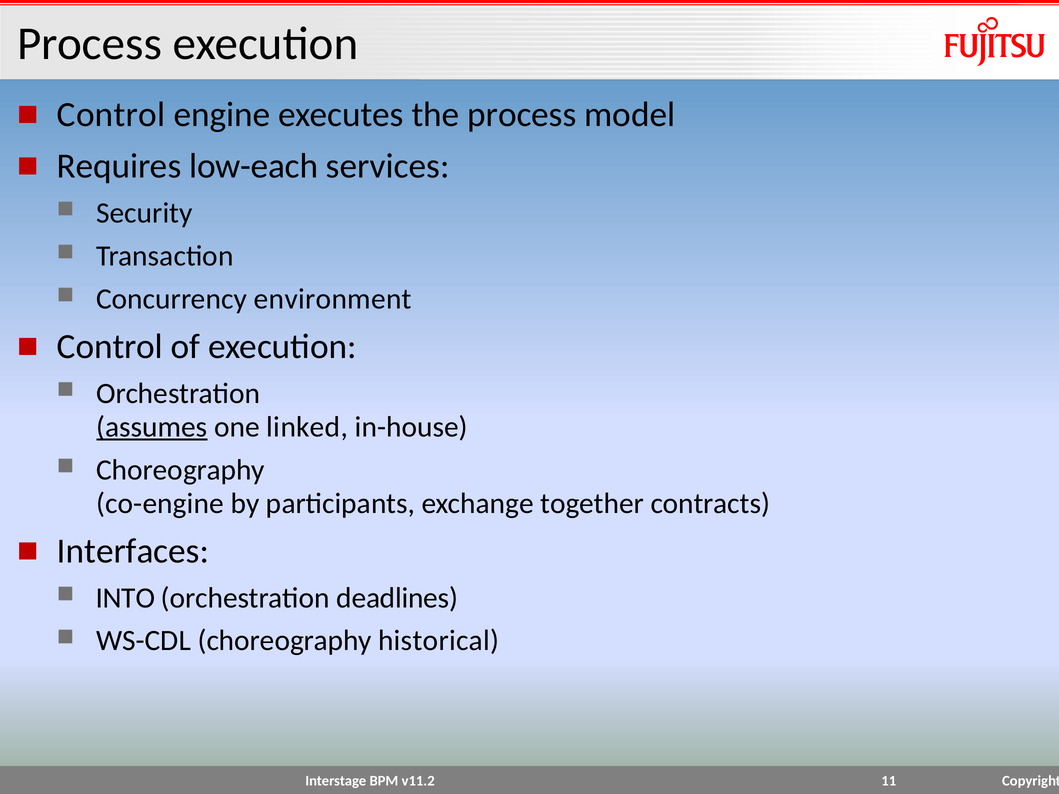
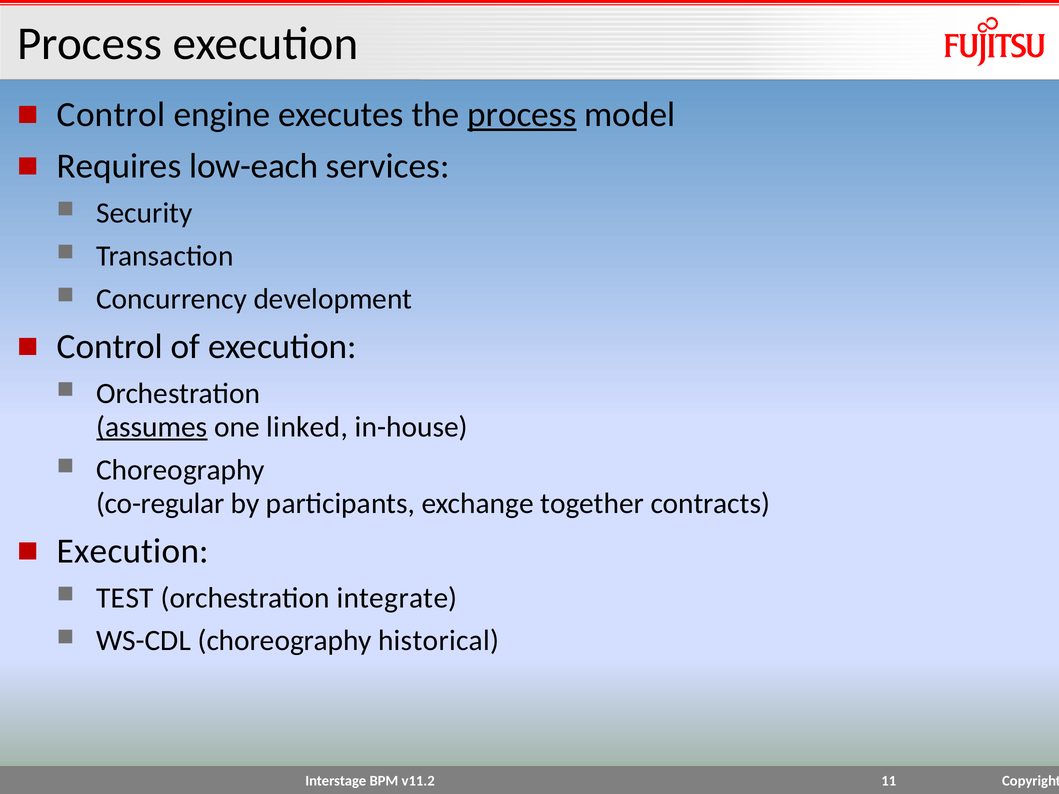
process underline: none -> present (522, 115)
environment: environment -> development (333, 299)
co-engine: co-engine -> co-regular (160, 504)
Interfaces: Interfaces -> Execution (133, 551)
INTO: INTO -> TEST (125, 598)
deadlines: deadlines -> integrate (397, 598)
